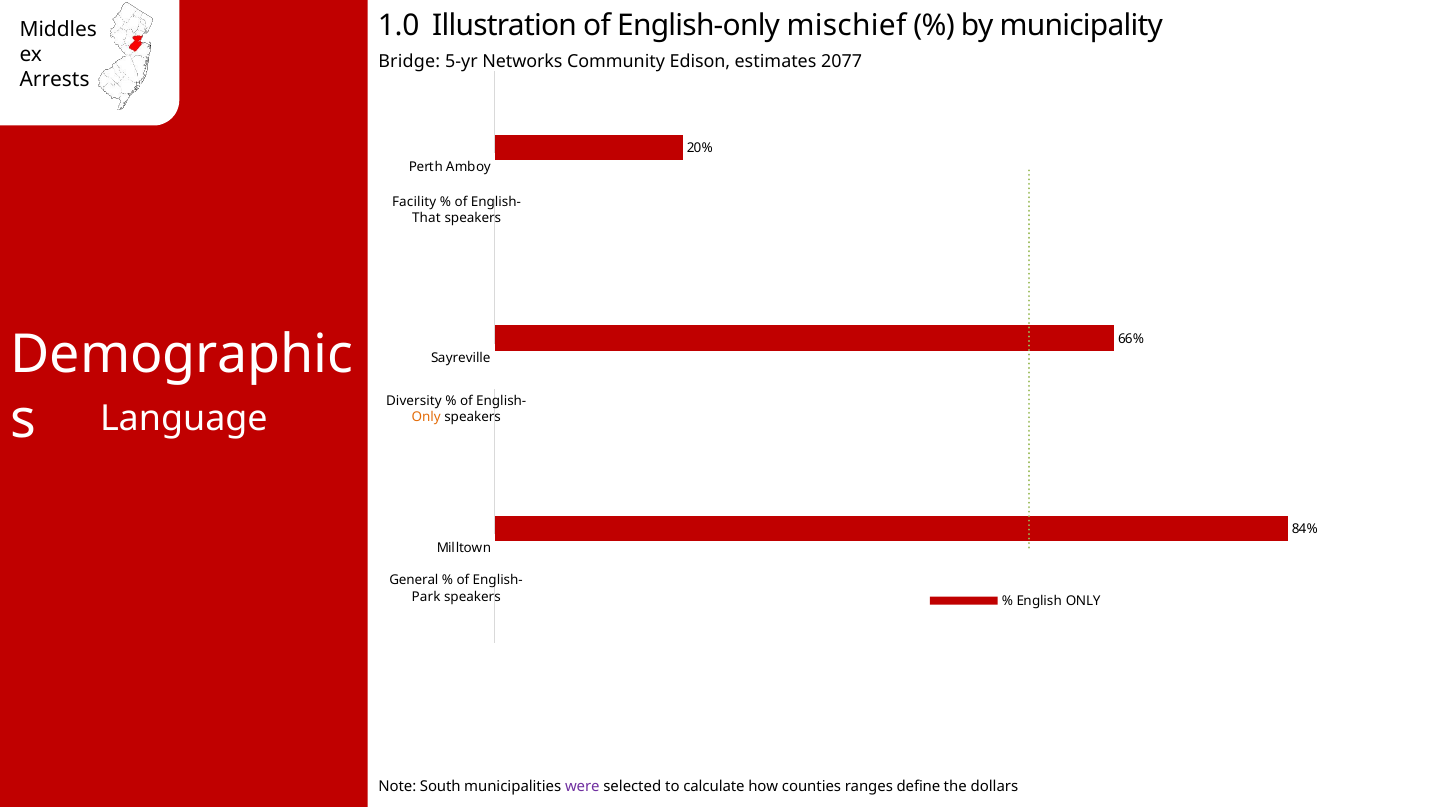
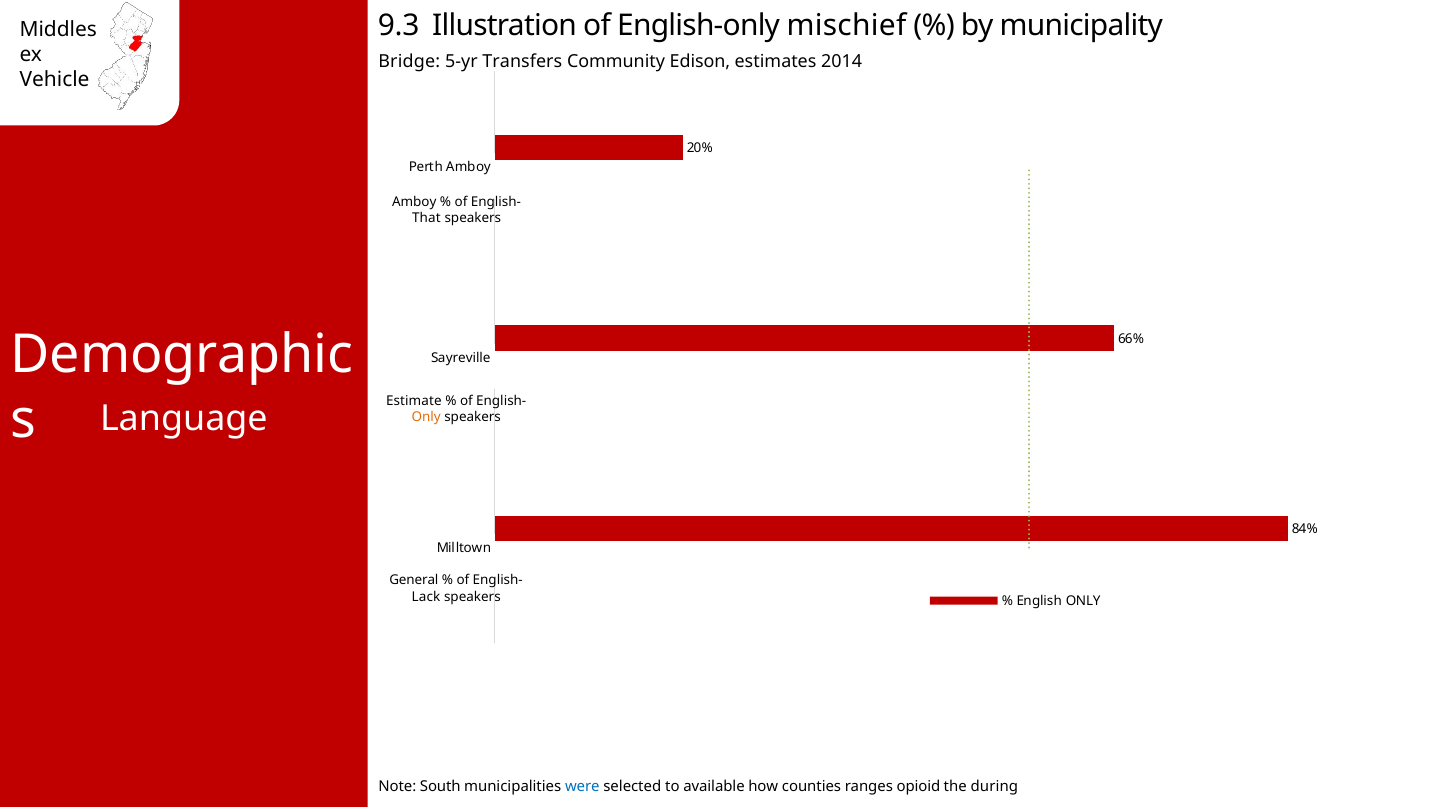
1.0: 1.0 -> 9.3 (399, 25)
Networks: Networks -> Transfers (522, 62)
2077: 2077 -> 2014 (842, 62)
Arrests: Arrests -> Vehicle (55, 80)
Facility: Facility -> Amboy (414, 202)
Diversity: Diversity -> Estimate (414, 401)
Park: Park -> Lack (426, 597)
were colour: purple -> blue (582, 787)
calculate: calculate -> available (714, 787)
define: define -> opioid (918, 787)
dollars: dollars -> during (994, 787)
